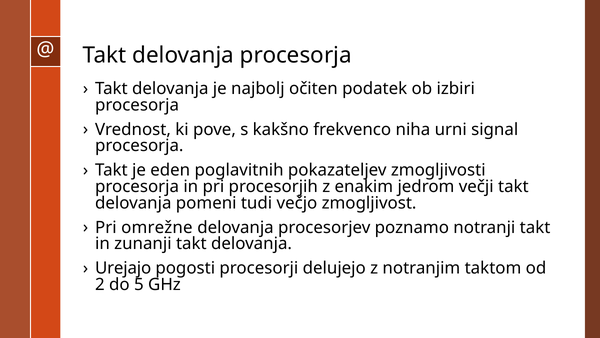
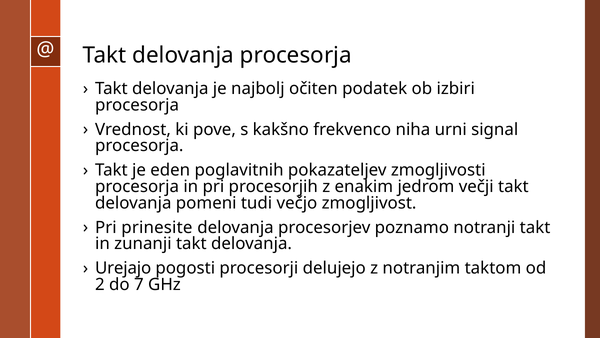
omrežne: omrežne -> prinesite (157, 227)
5: 5 -> 7 (139, 284)
